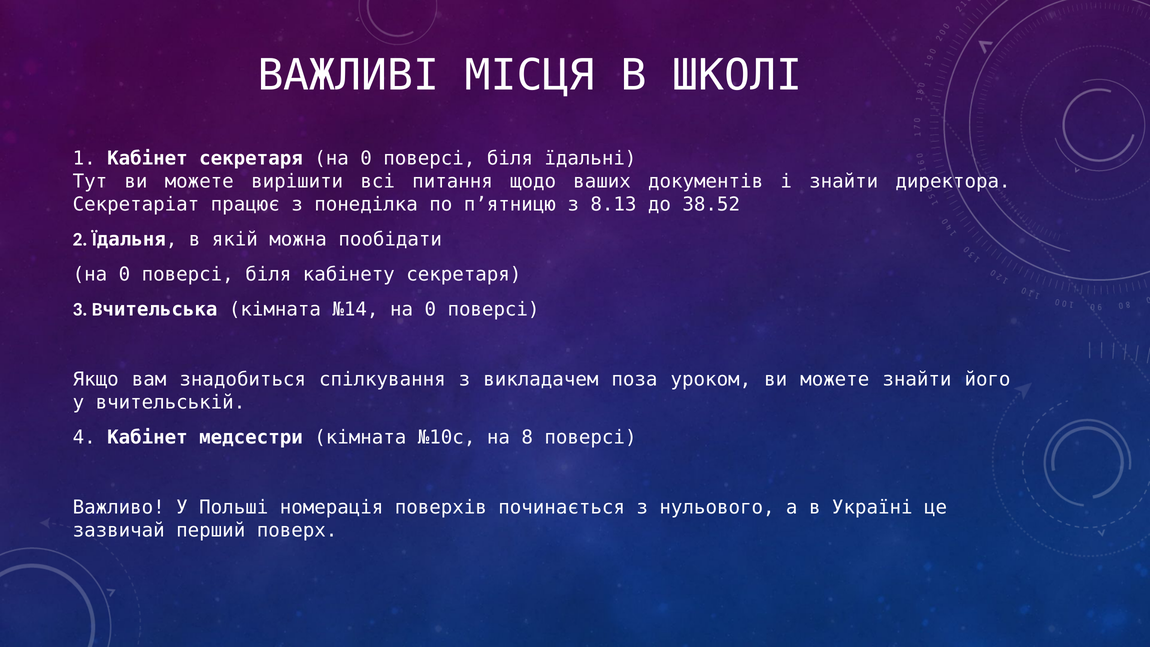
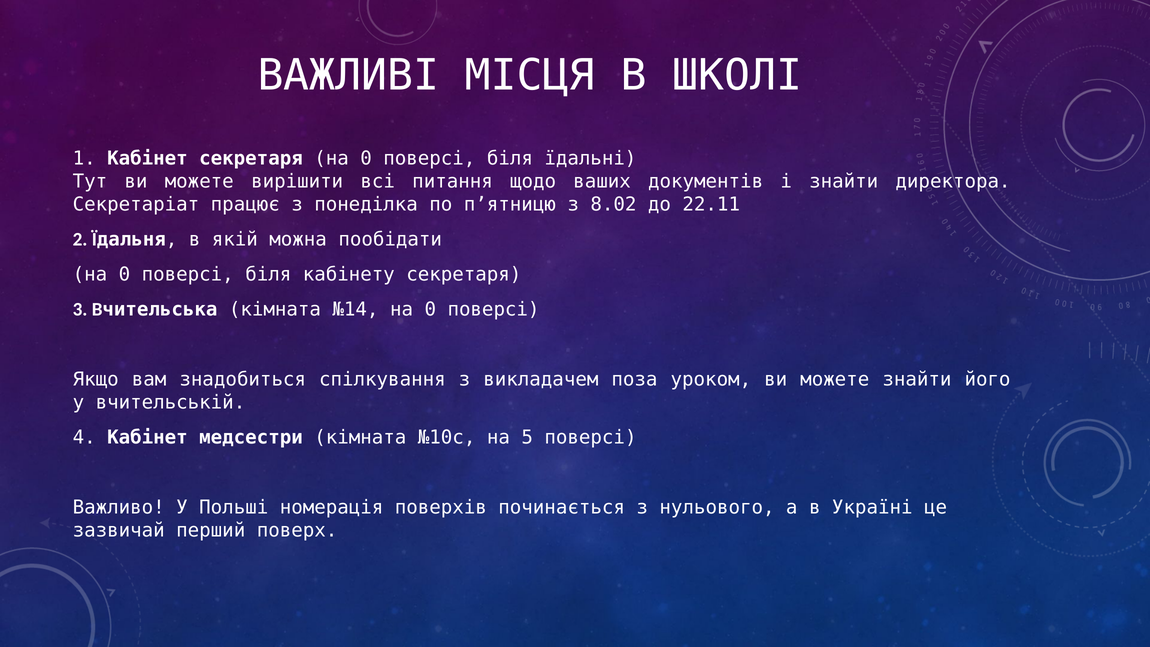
8.13: 8.13 -> 8.02 (613, 204)
38.52: 38.52 -> 22.11 (711, 204)
8: 8 -> 5 (527, 437)
